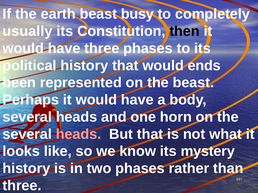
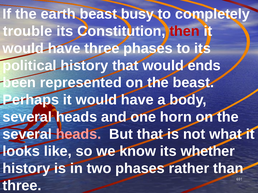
usually: usually -> trouble (28, 31)
then colour: black -> red (185, 31)
mystery: mystery -> whether (208, 152)
